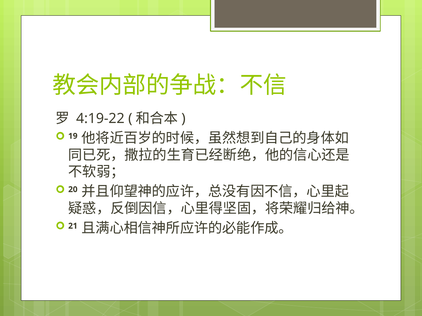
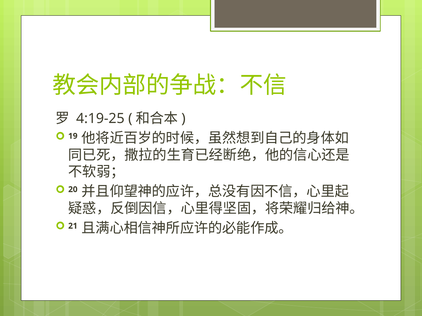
4:19-22: 4:19-22 -> 4:19-25 (100, 119)
